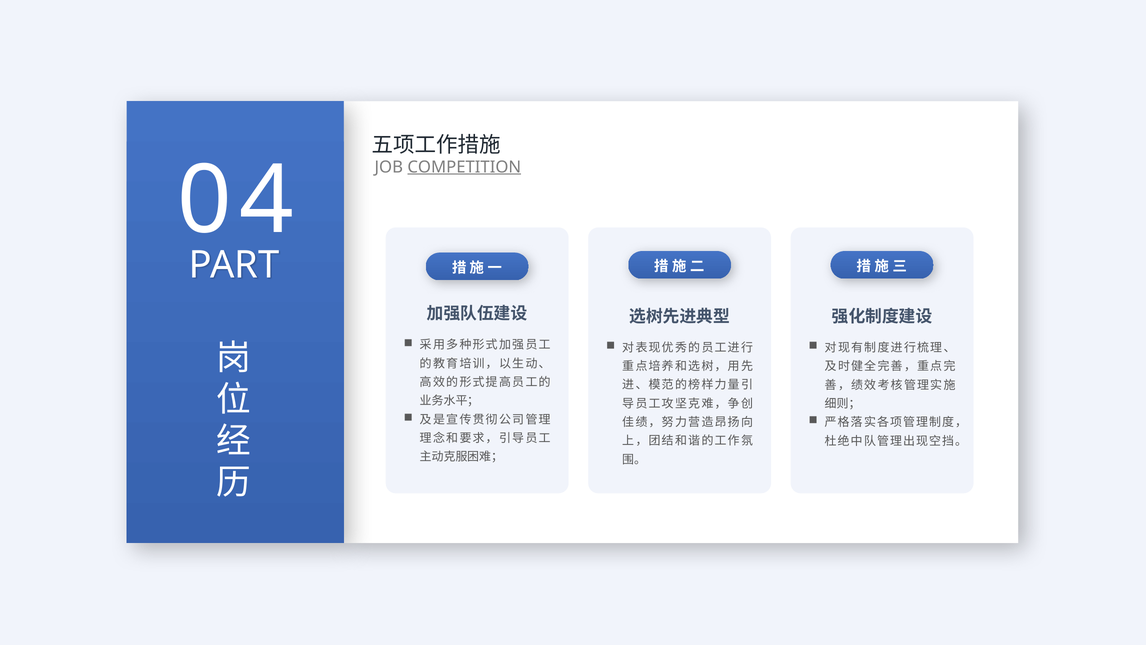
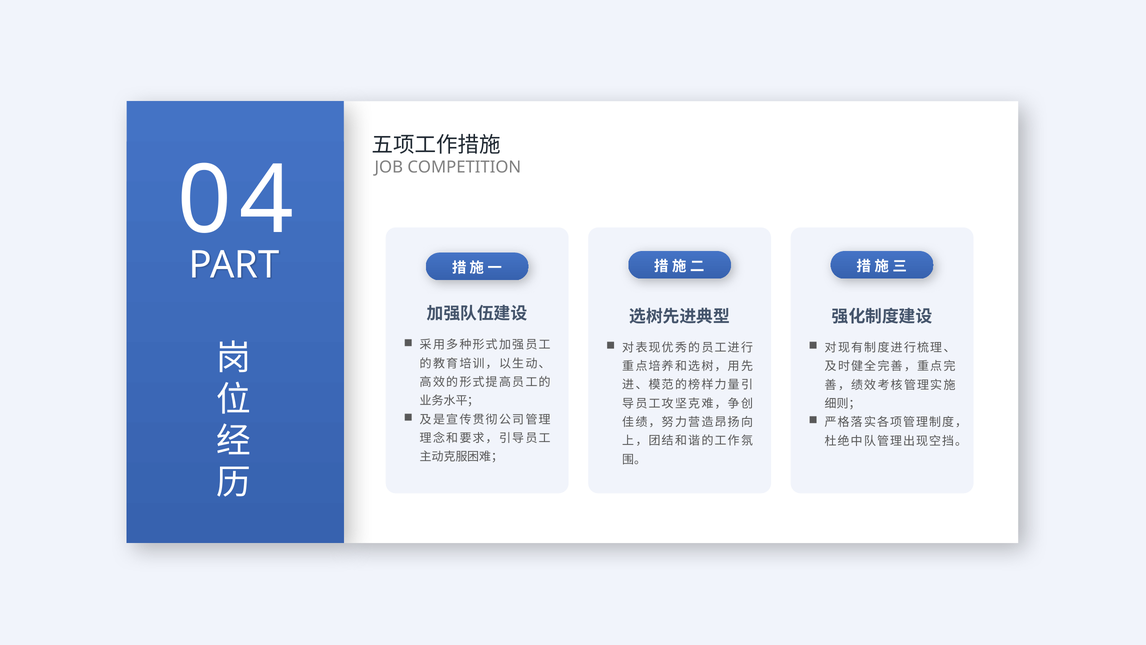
COMPETITION underline: present -> none (464, 167)
